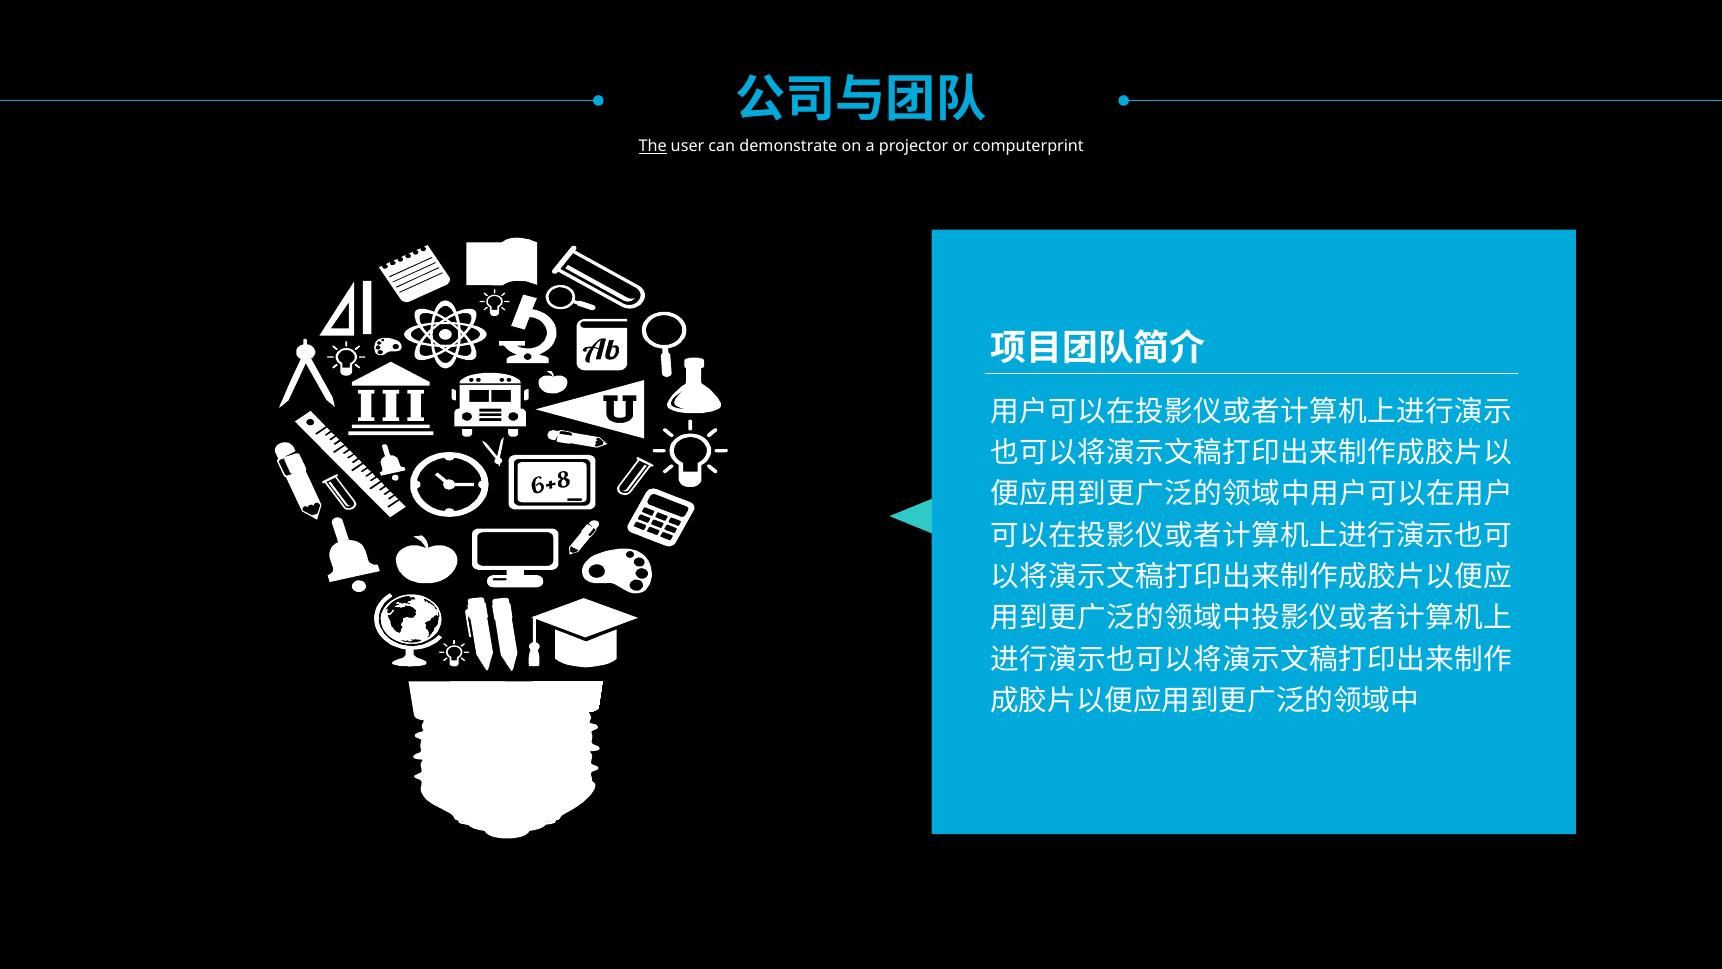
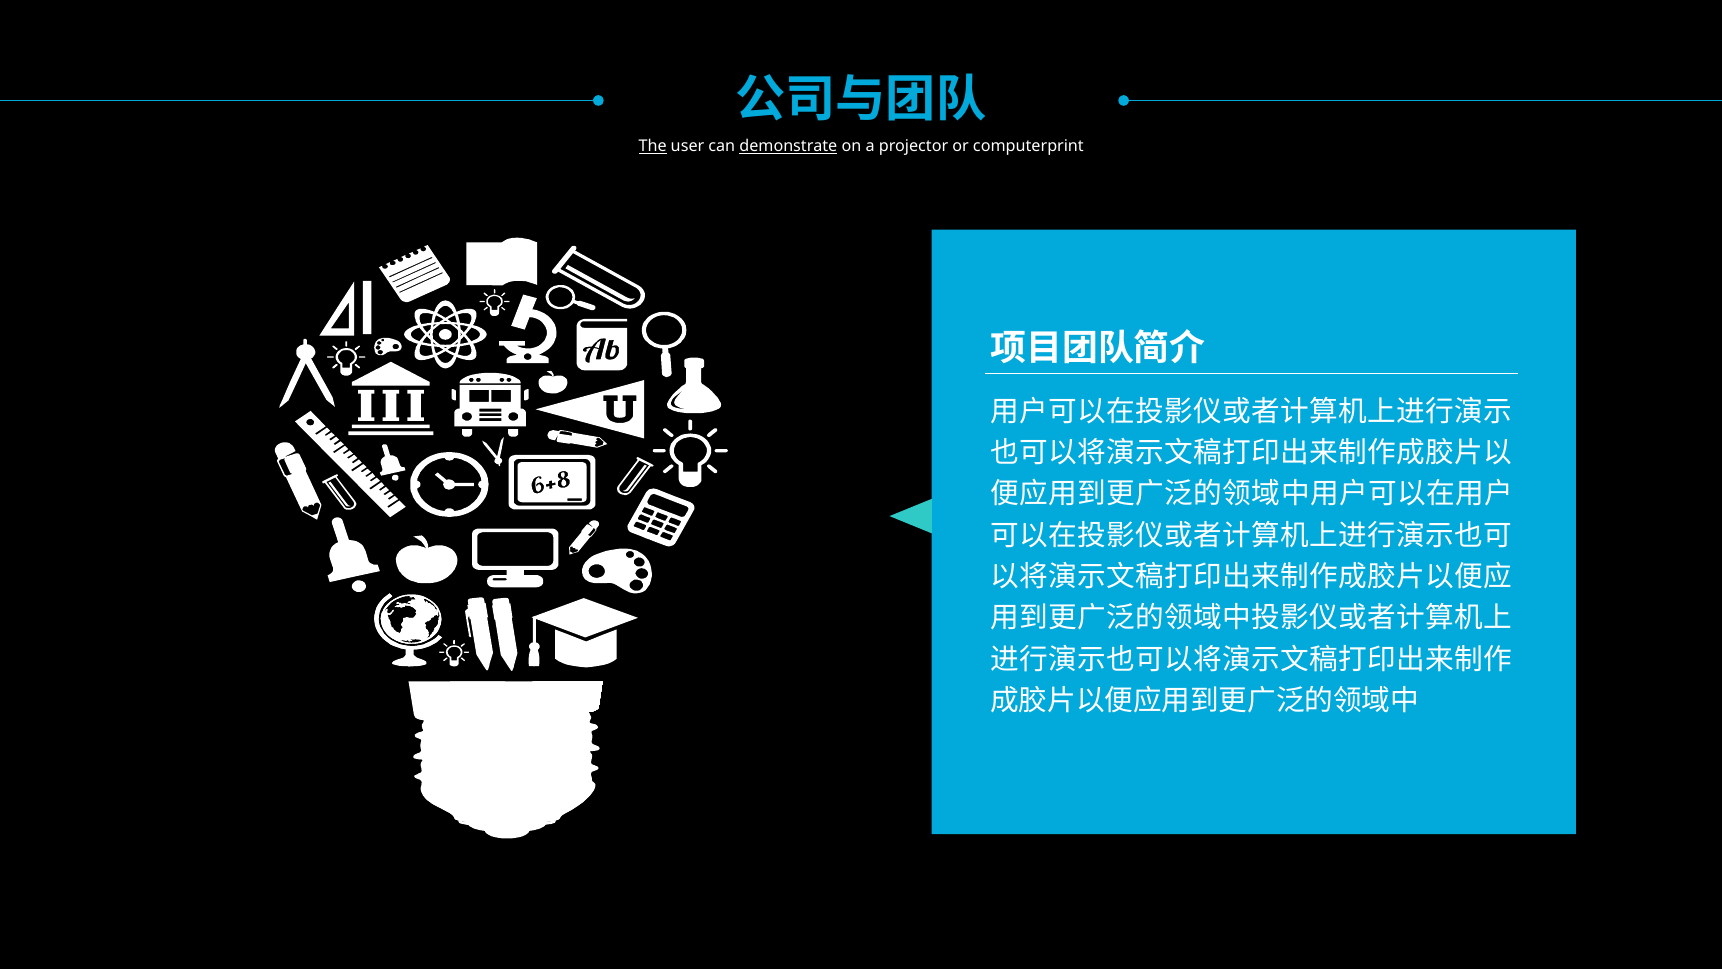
demonstrate underline: none -> present (788, 146)
